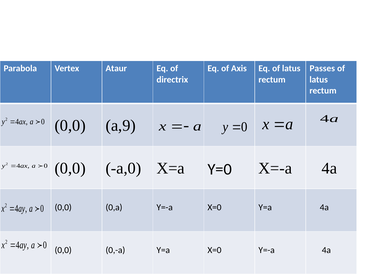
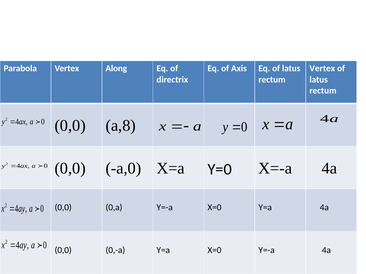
Ataur: Ataur -> Along (116, 69)
Passes: Passes -> Vertex (322, 69)
a,9: a,9 -> a,8 (121, 126)
